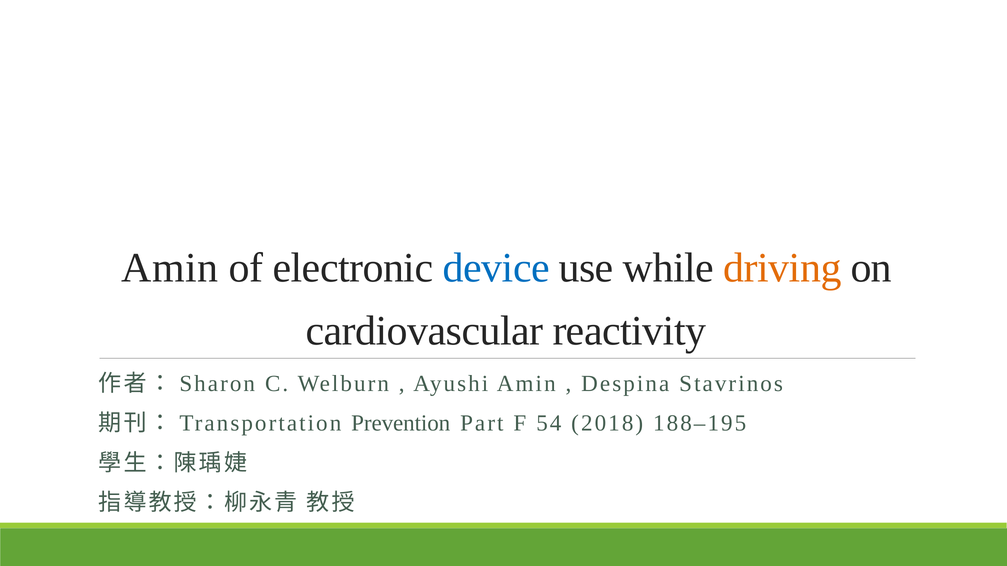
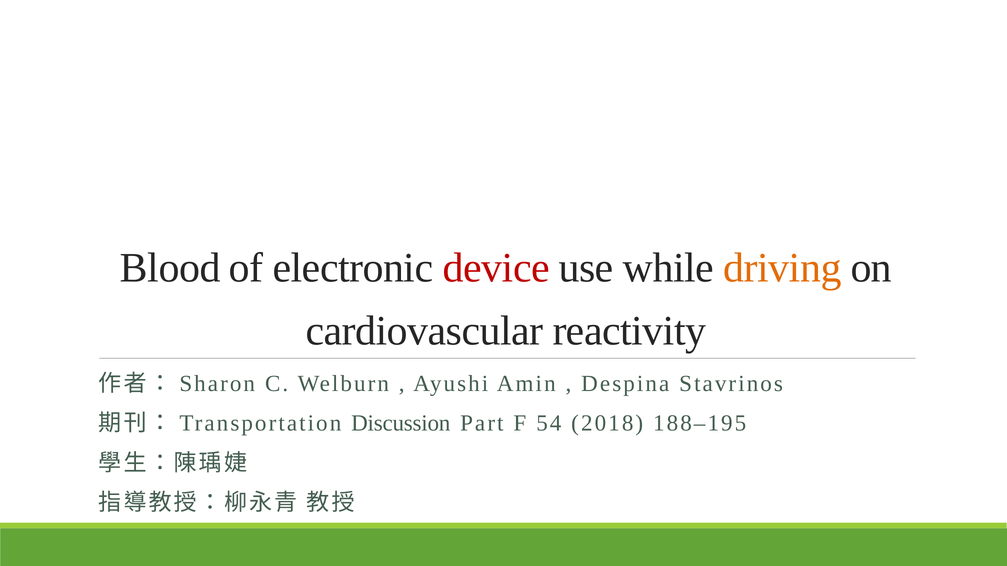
Amin: Amin -> Blood (170, 268)
device colour: blue -> red (496, 268)
Prevention: Prevention -> Discussion (401, 424)
